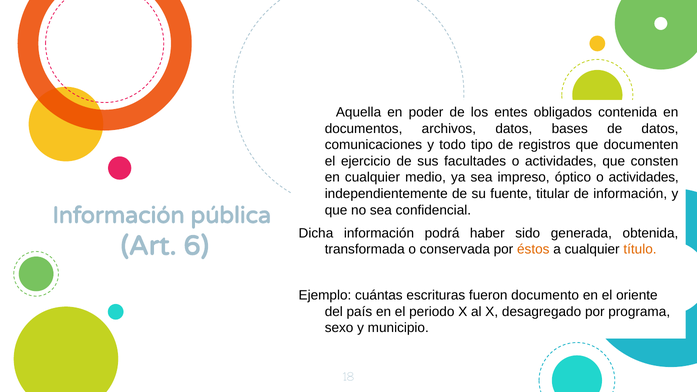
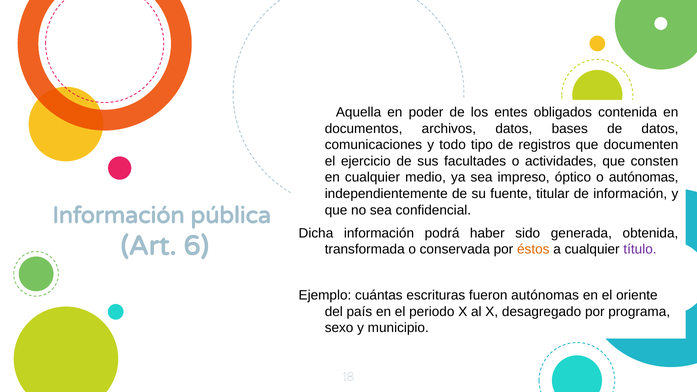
óptico o actividades: actividades -> autónomas (644, 178)
título colour: orange -> purple (640, 249)
fueron documento: documento -> autónomas (545, 296)
